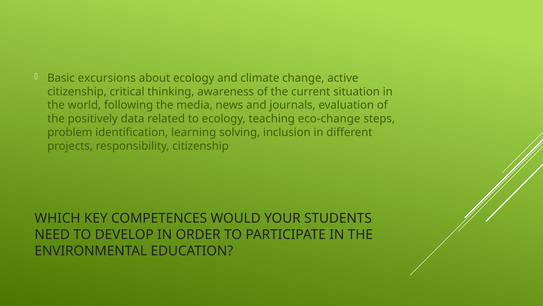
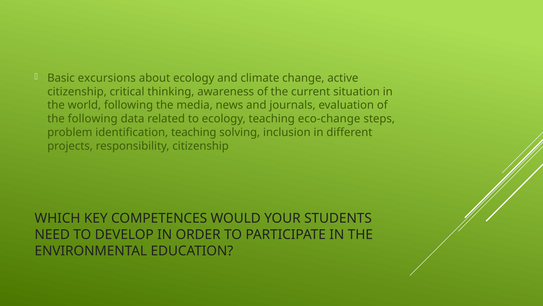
the positively: positively -> following (93, 119)
identification learning: learning -> teaching (194, 132)
